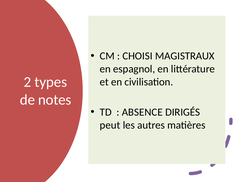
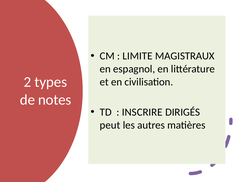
CHOISI: CHOISI -> LIMITE (138, 56)
ABSENCE: ABSENCE -> INSCRIRE (142, 112)
